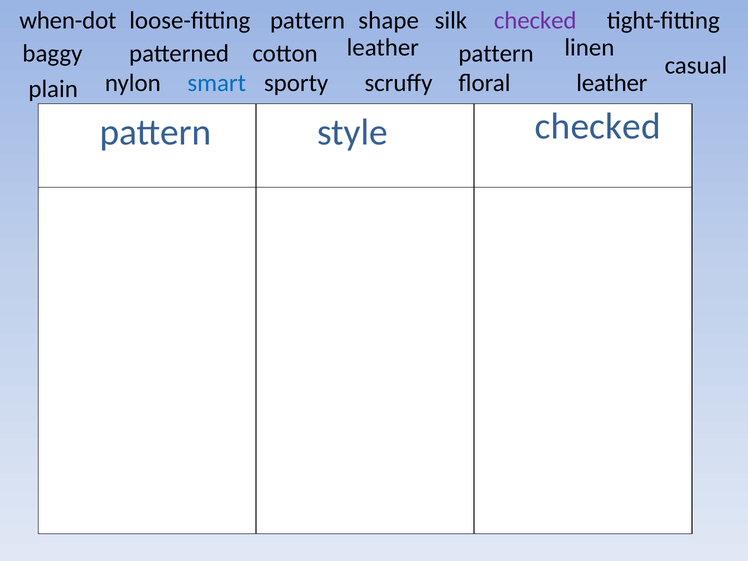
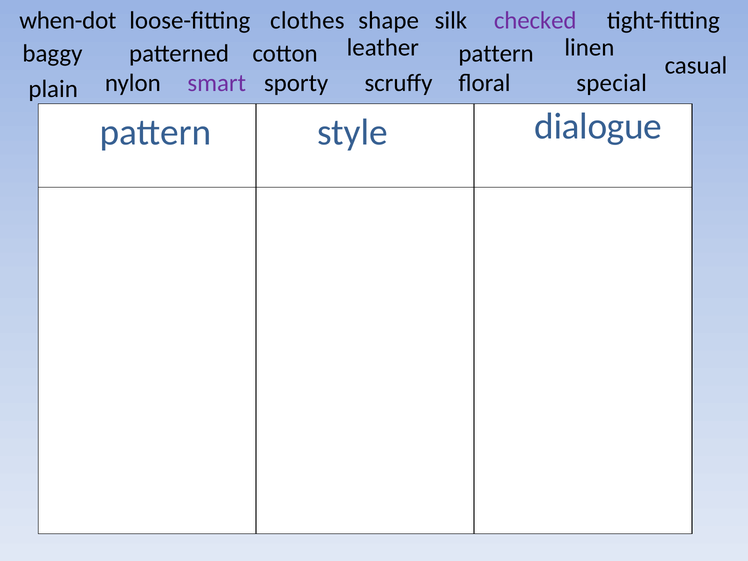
loose-fitting pattern: pattern -> clothes (307, 20)
smart colour: blue -> purple (217, 83)
floral leather: leather -> special (612, 83)
style checked: checked -> dialogue (598, 127)
